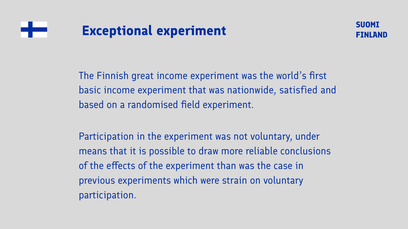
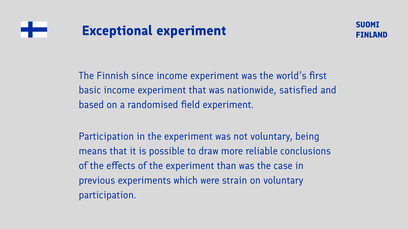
great: great -> since (143, 76)
under: under -> being (307, 137)
